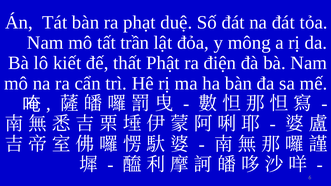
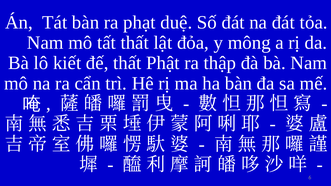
tất trần: trần -> thất (135, 43)
điện: điện -> thập (220, 63)
